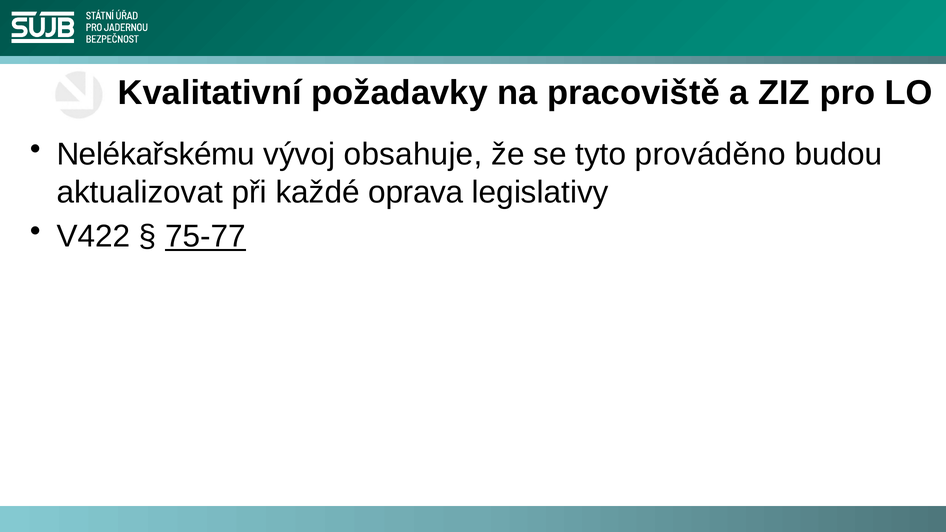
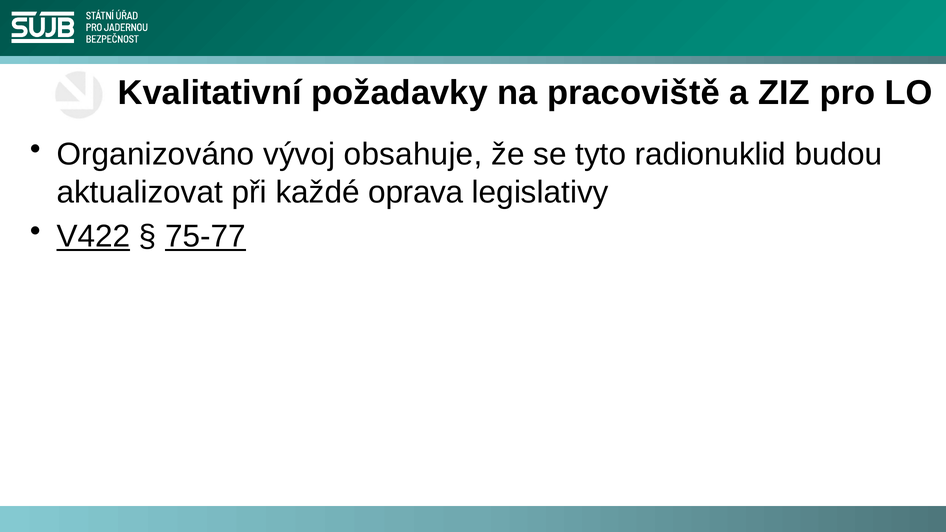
Nelékařskému: Nelékařskému -> Organizováno (155, 155)
prováděno: prováděno -> radionuklid (710, 155)
V422 underline: none -> present (93, 237)
